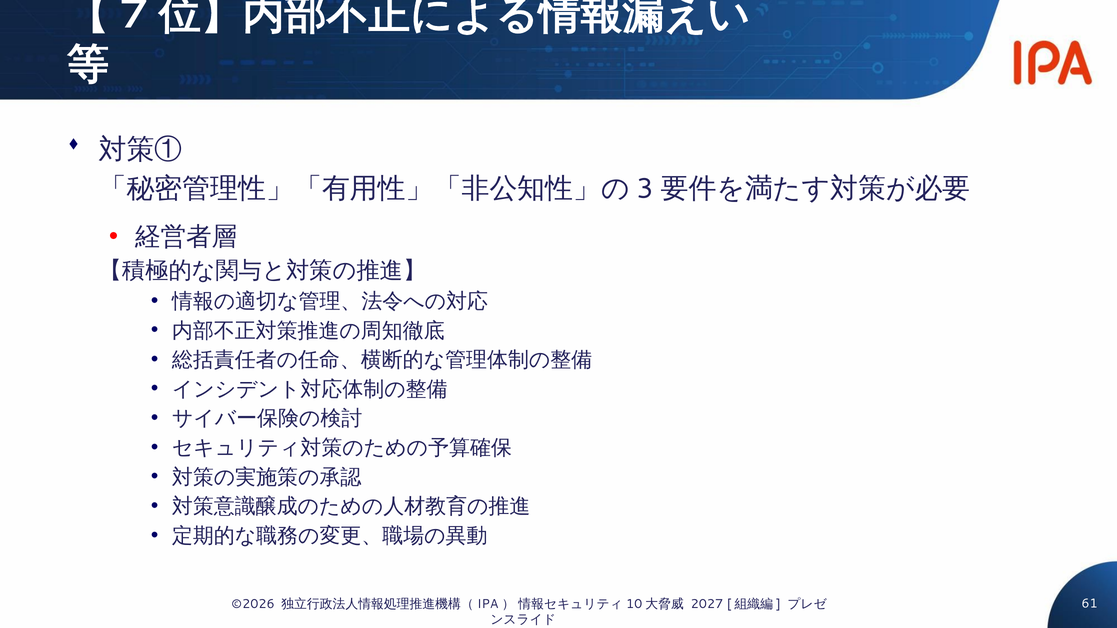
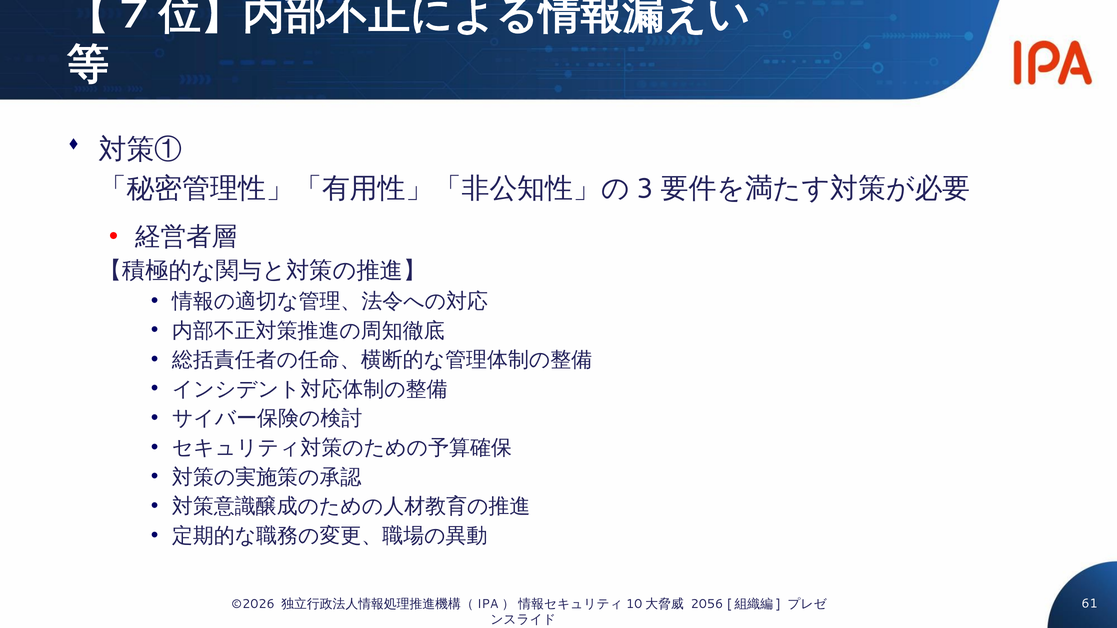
2027: 2027 -> 2056 (707, 604)
